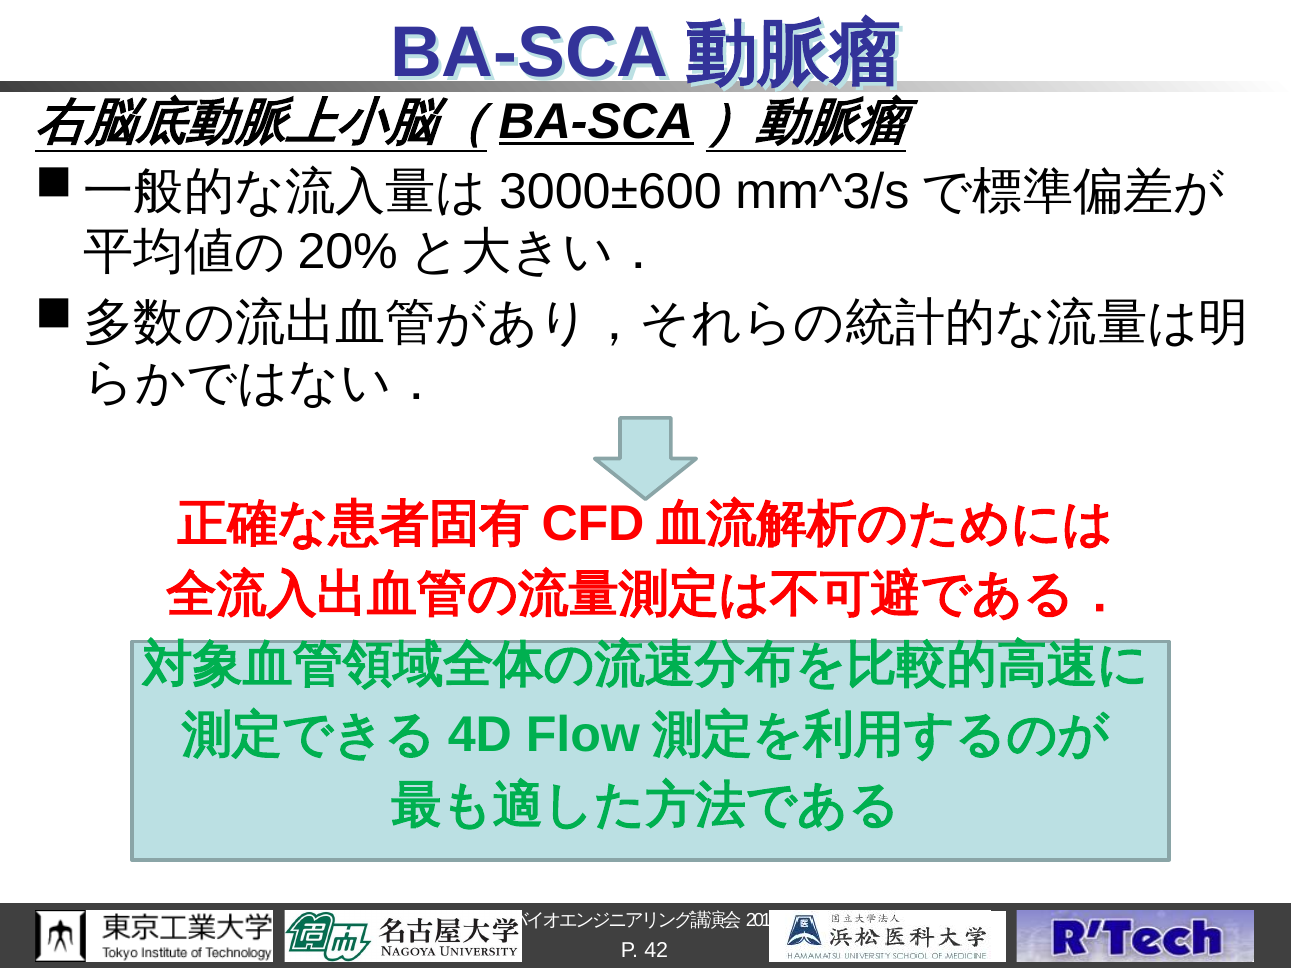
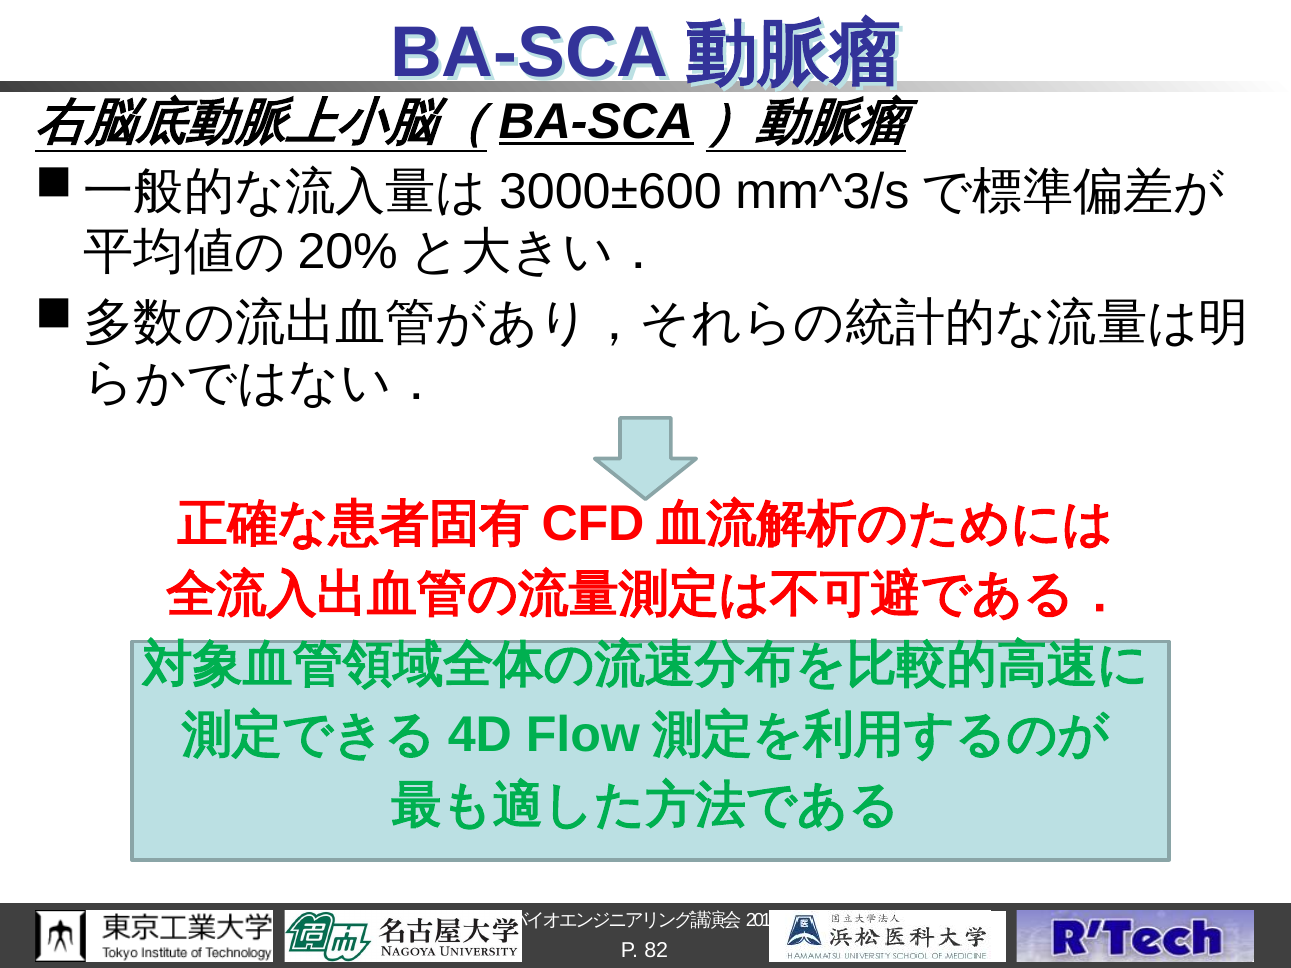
42: 42 -> 82 (656, 951)
